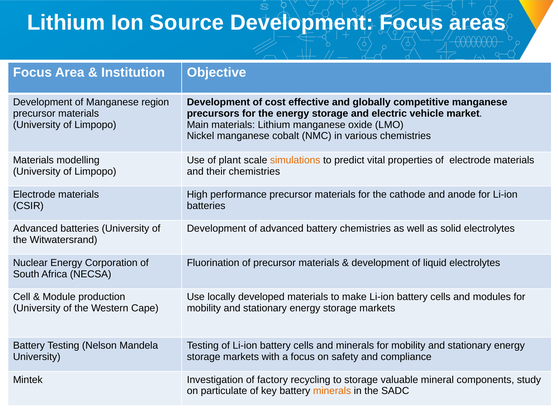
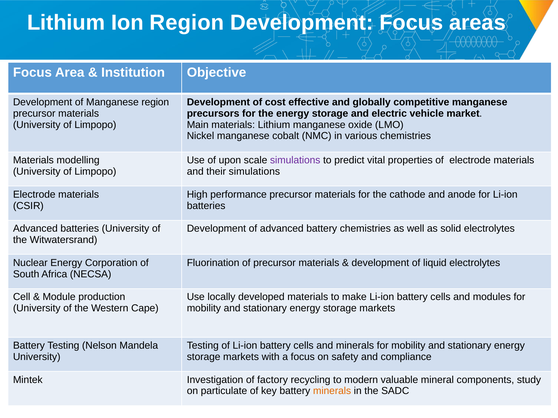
Ion Source: Source -> Region (187, 23)
plant: plant -> upon (230, 160)
simulations colour: orange -> purple (295, 160)
their chemistries: chemistries -> simulations (254, 171)
to storage: storage -> modern (361, 379)
